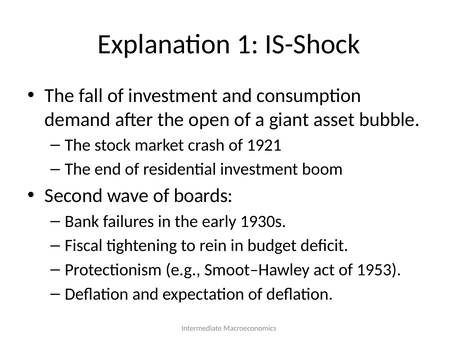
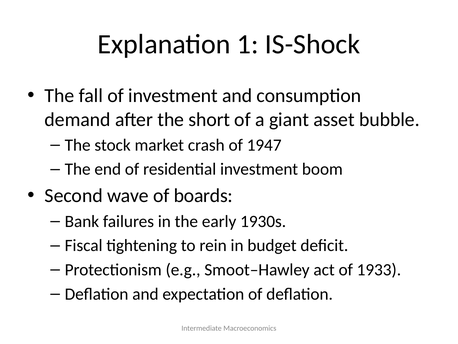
open: open -> short (209, 119)
1921: 1921 -> 1947 (264, 145)
1953: 1953 -> 1933 (379, 269)
